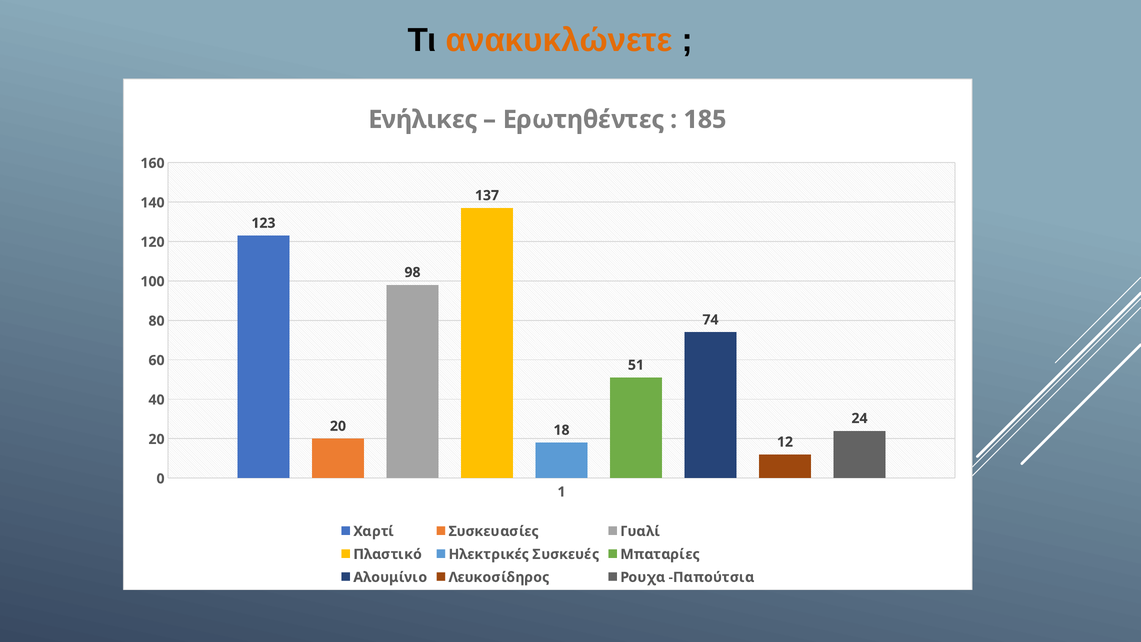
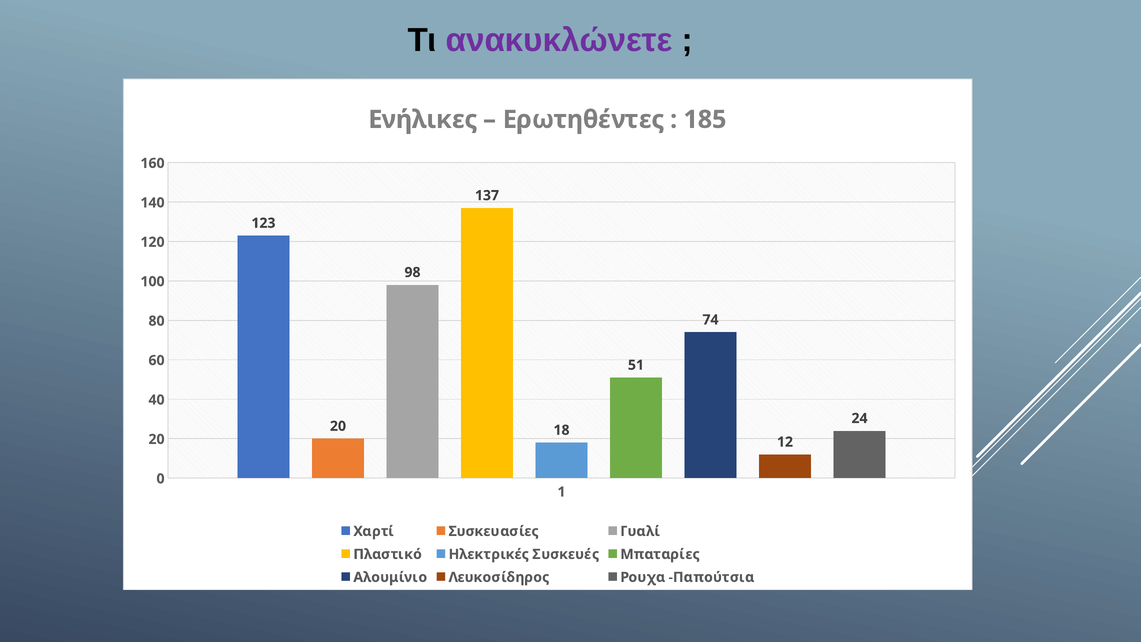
ανακυκλώνετε colour: orange -> purple (559, 40)
